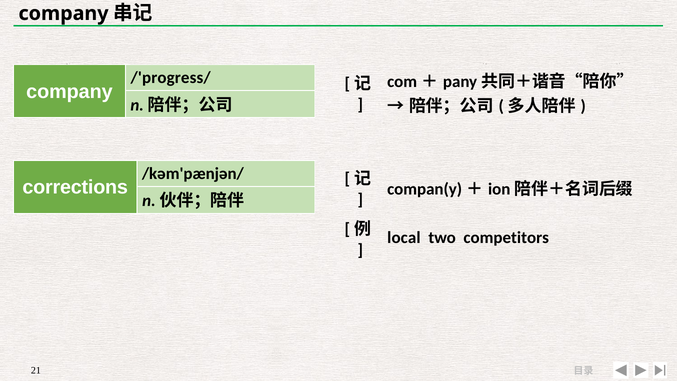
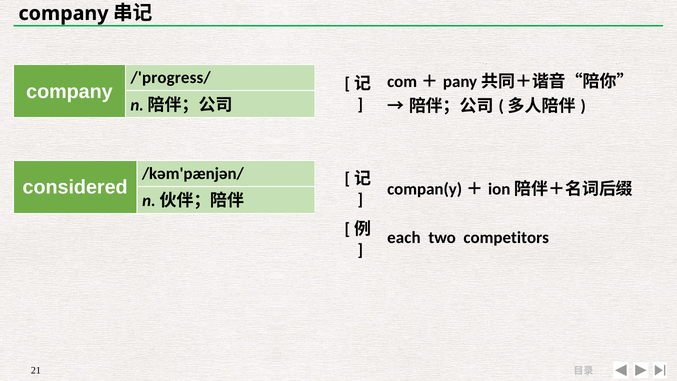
corrections: corrections -> considered (75, 187)
local: local -> each (404, 238)
